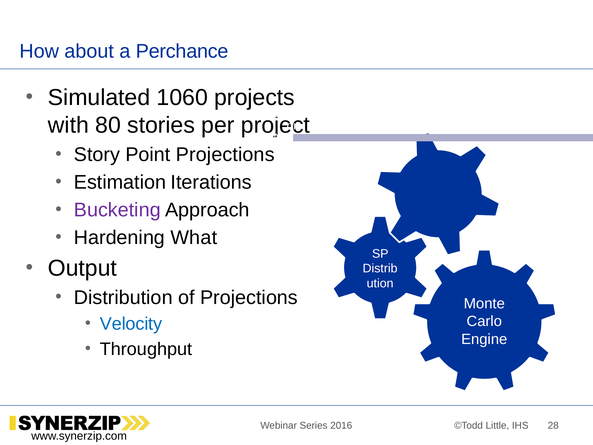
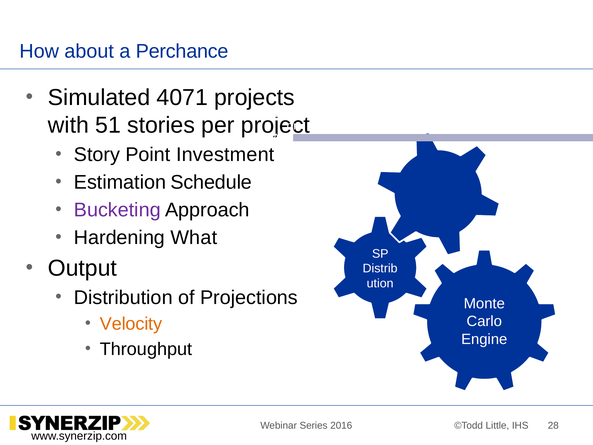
1060: 1060 -> 4071 (182, 97)
80: 80 -> 51 (108, 125)
Point Projections: Projections -> Investment (225, 154)
Iterations: Iterations -> Schedule (211, 182)
Velocity colour: blue -> orange (131, 324)
